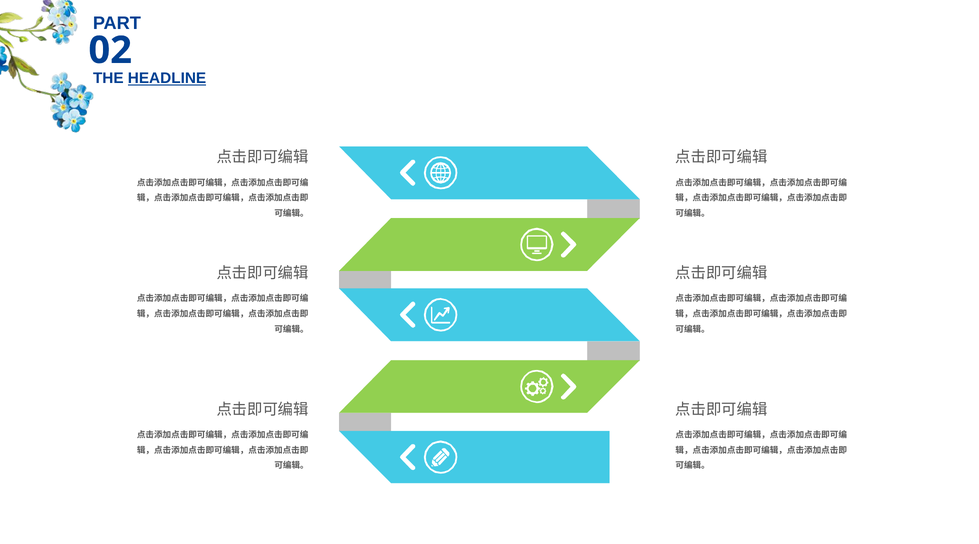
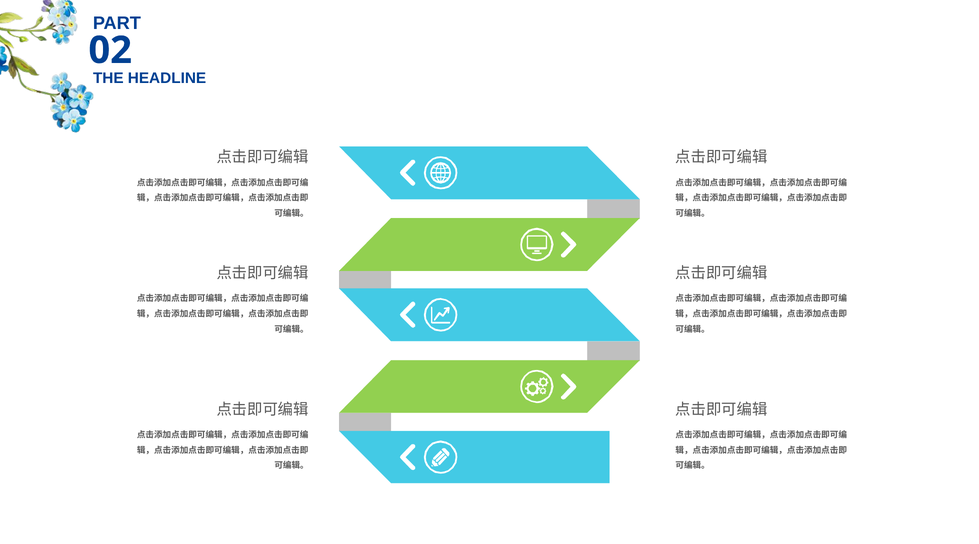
HEADLINE underline: present -> none (167, 78)
